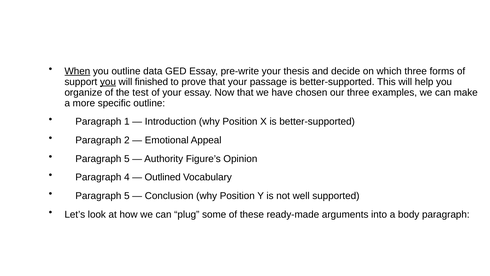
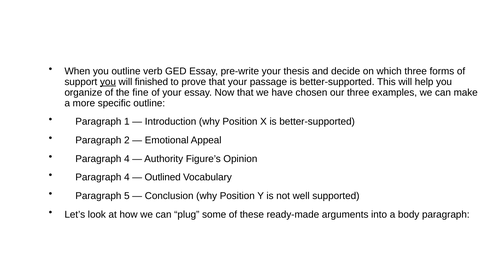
When underline: present -> none (77, 71)
data: data -> verb (153, 71)
test: test -> fine (140, 92)
5: 5 -> 4 (127, 159)
